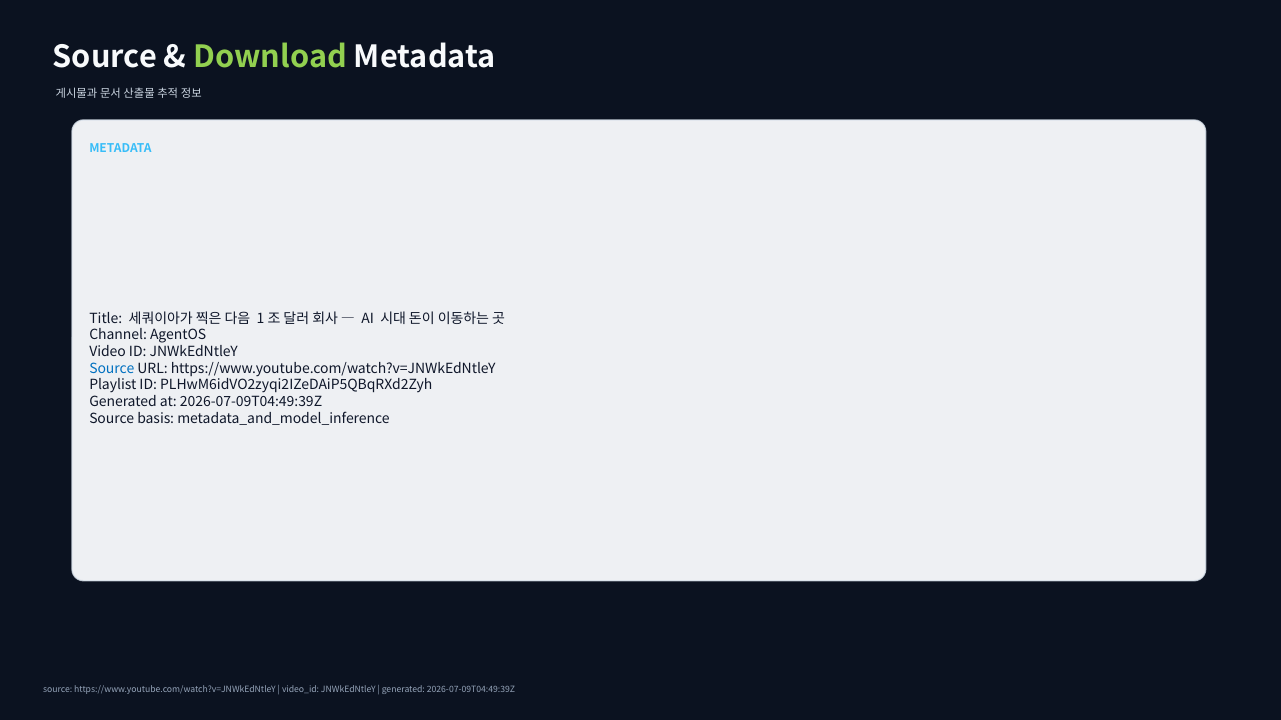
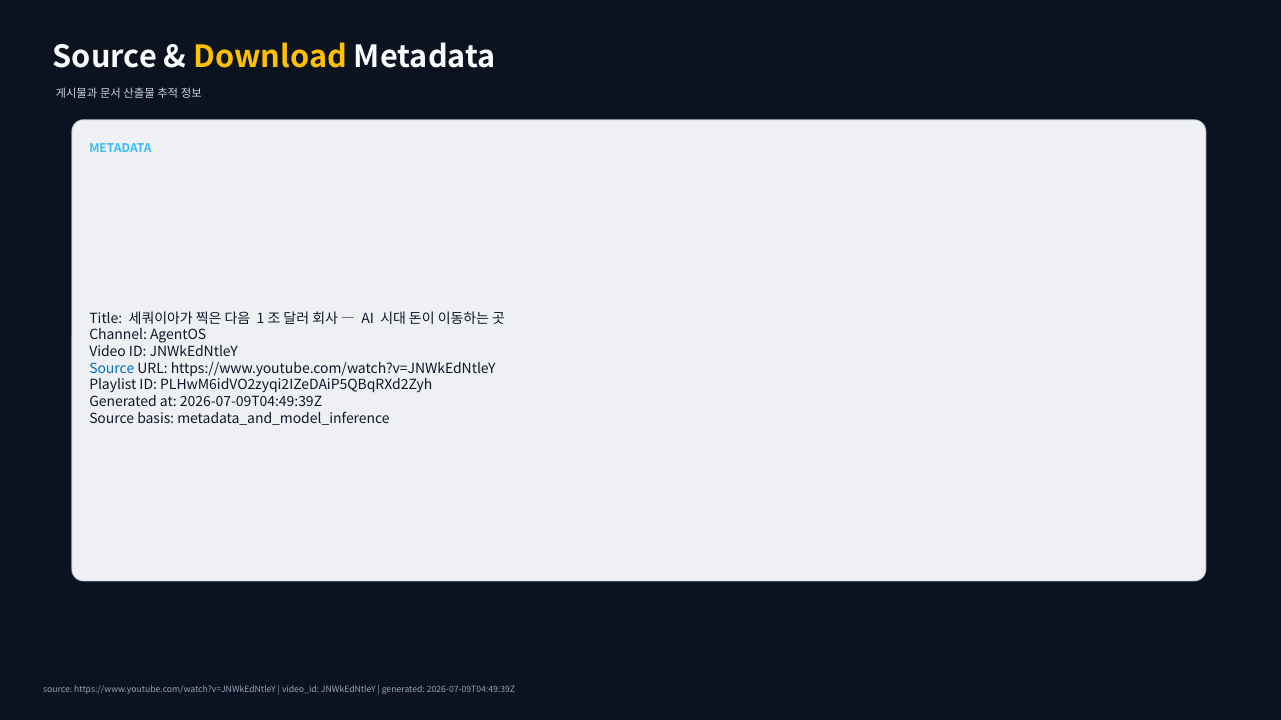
Download colour: light green -> yellow (270, 57)
